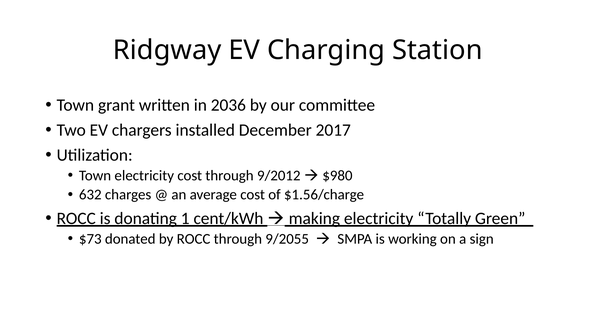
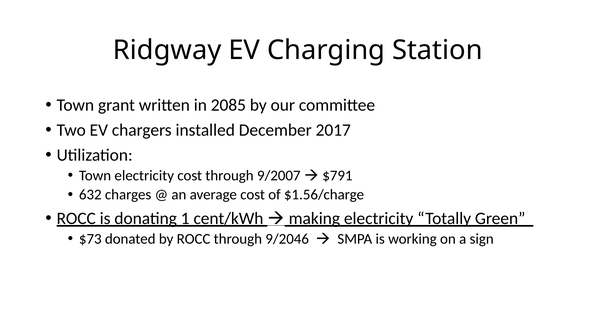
2036: 2036 -> 2085 (228, 105)
9/2012: 9/2012 -> 9/2007 (279, 176)
$980: $980 -> $791 (337, 176)
9/2055: 9/2055 -> 9/2046 (287, 239)
